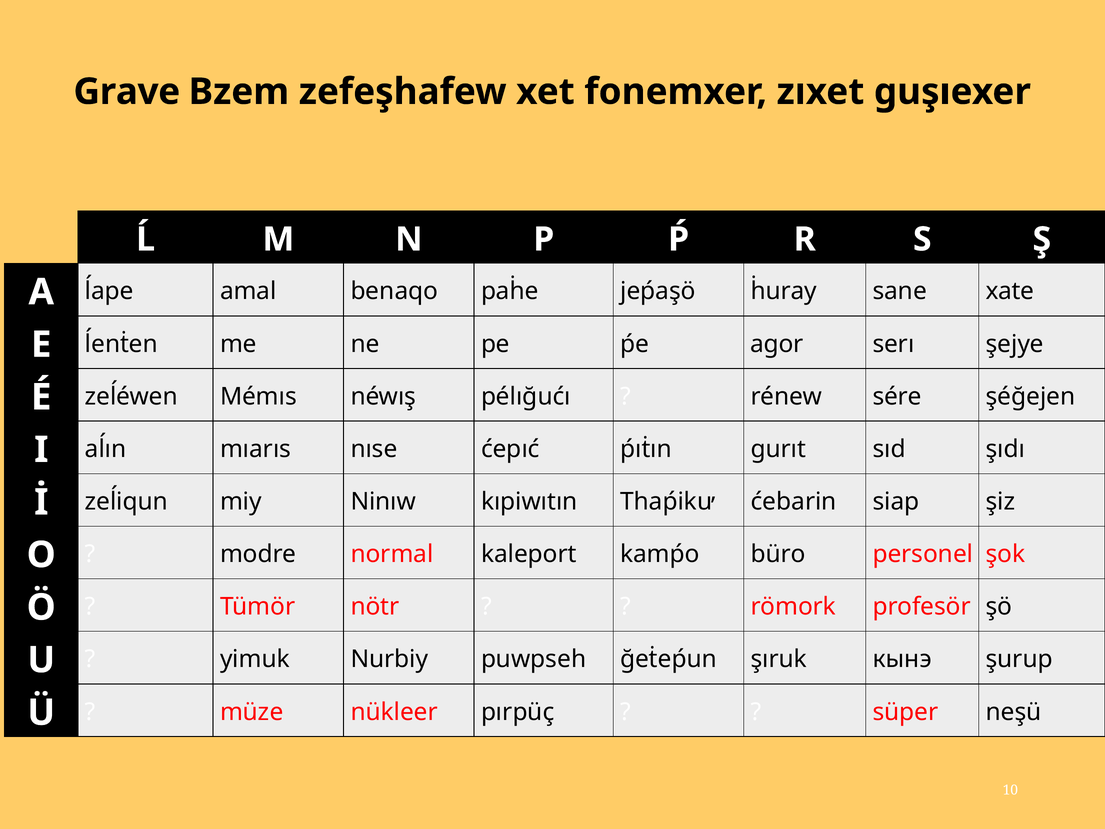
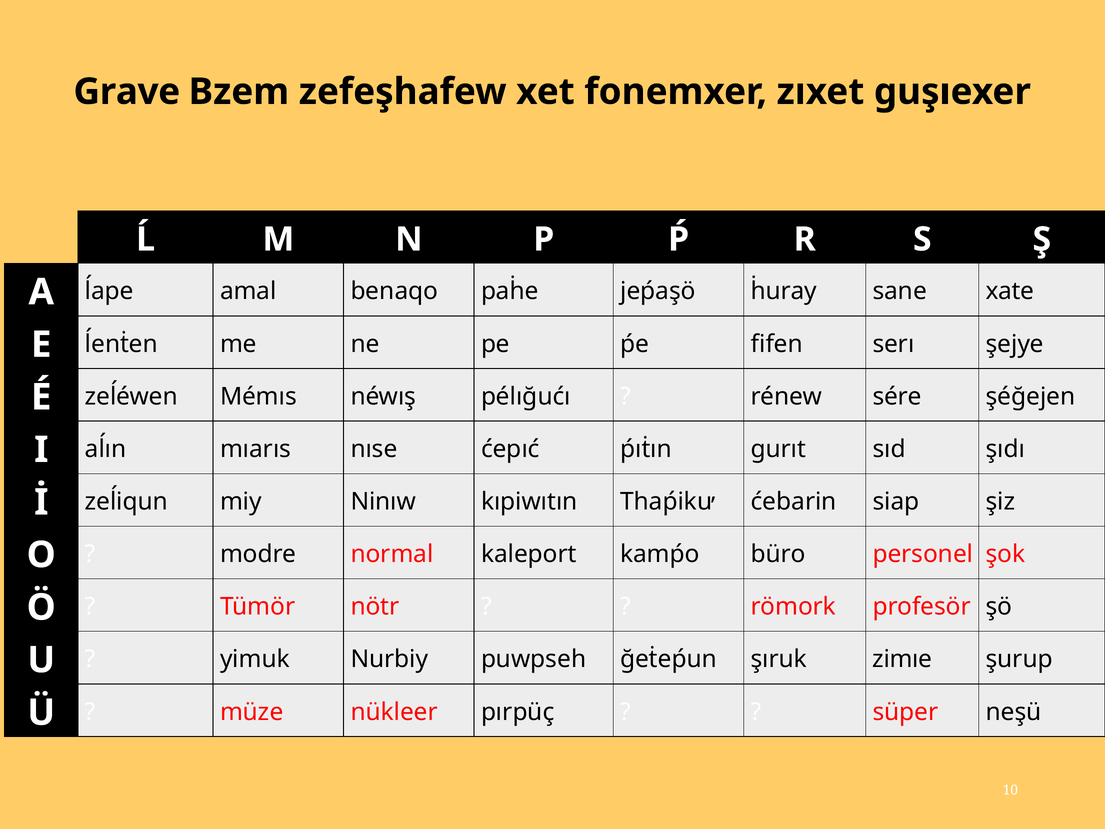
agor: agor -> fifen (777, 344)
кынэ: кынэ -> zimıe (902, 659)
